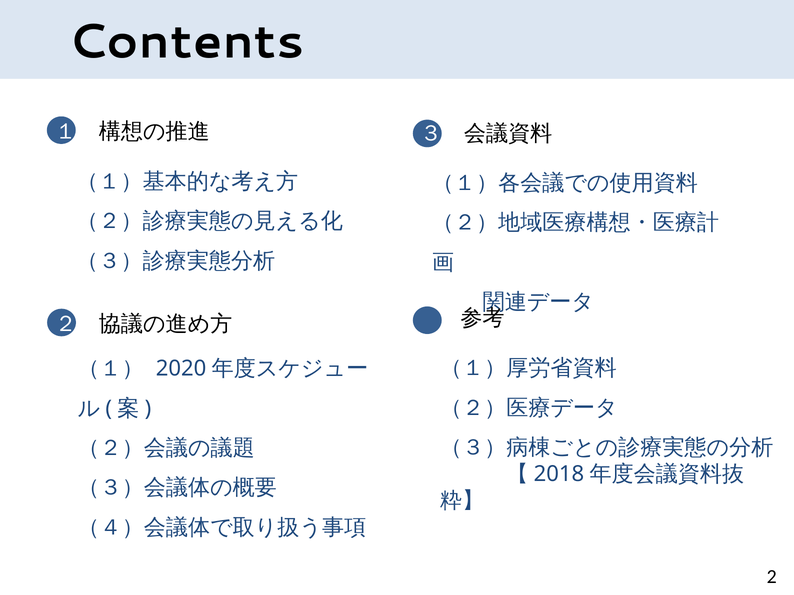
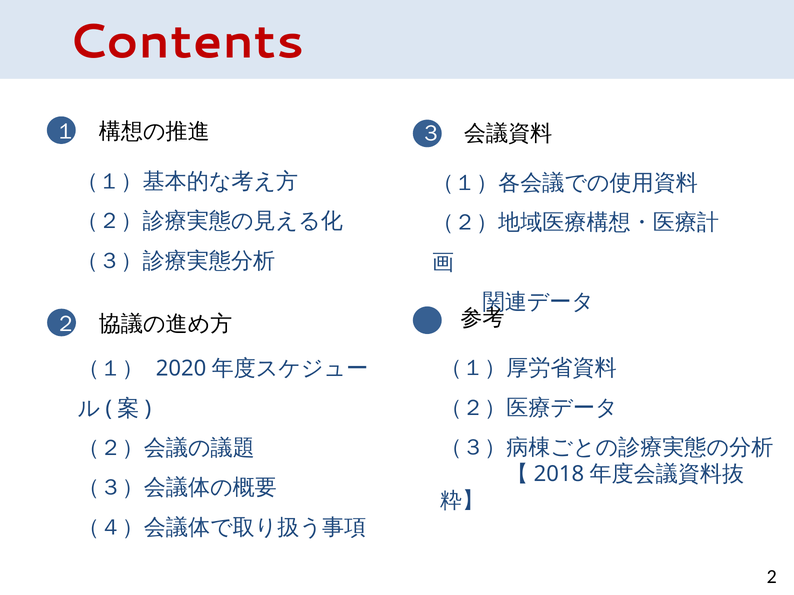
Contents colour: black -> red (186, 42)
